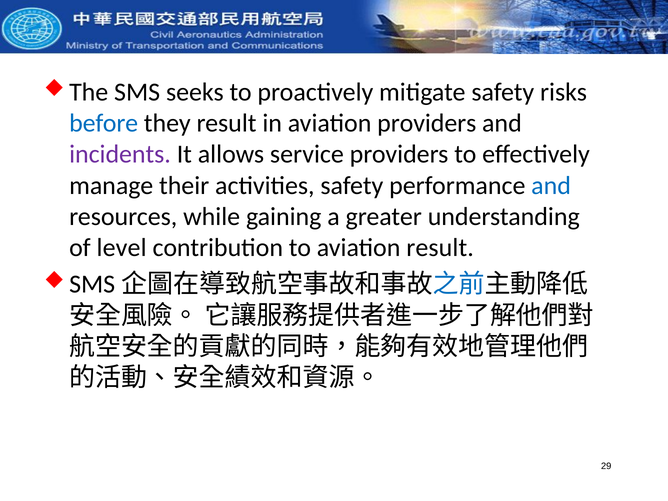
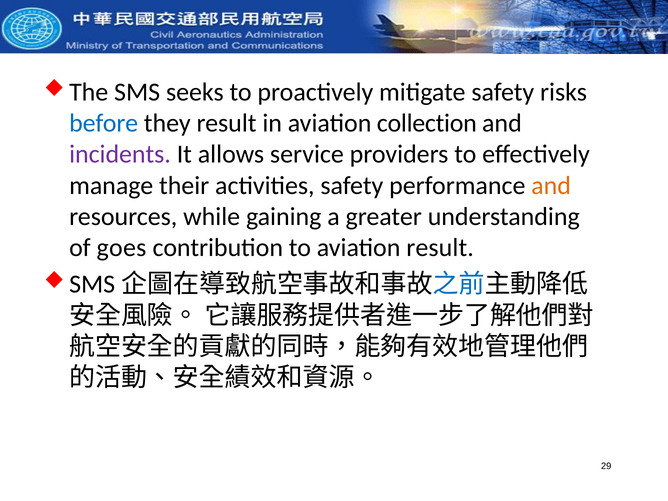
aviation providers: providers -> collection (427, 123)
and colour: blue -> orange (551, 186)
level: level -> goes (121, 248)
